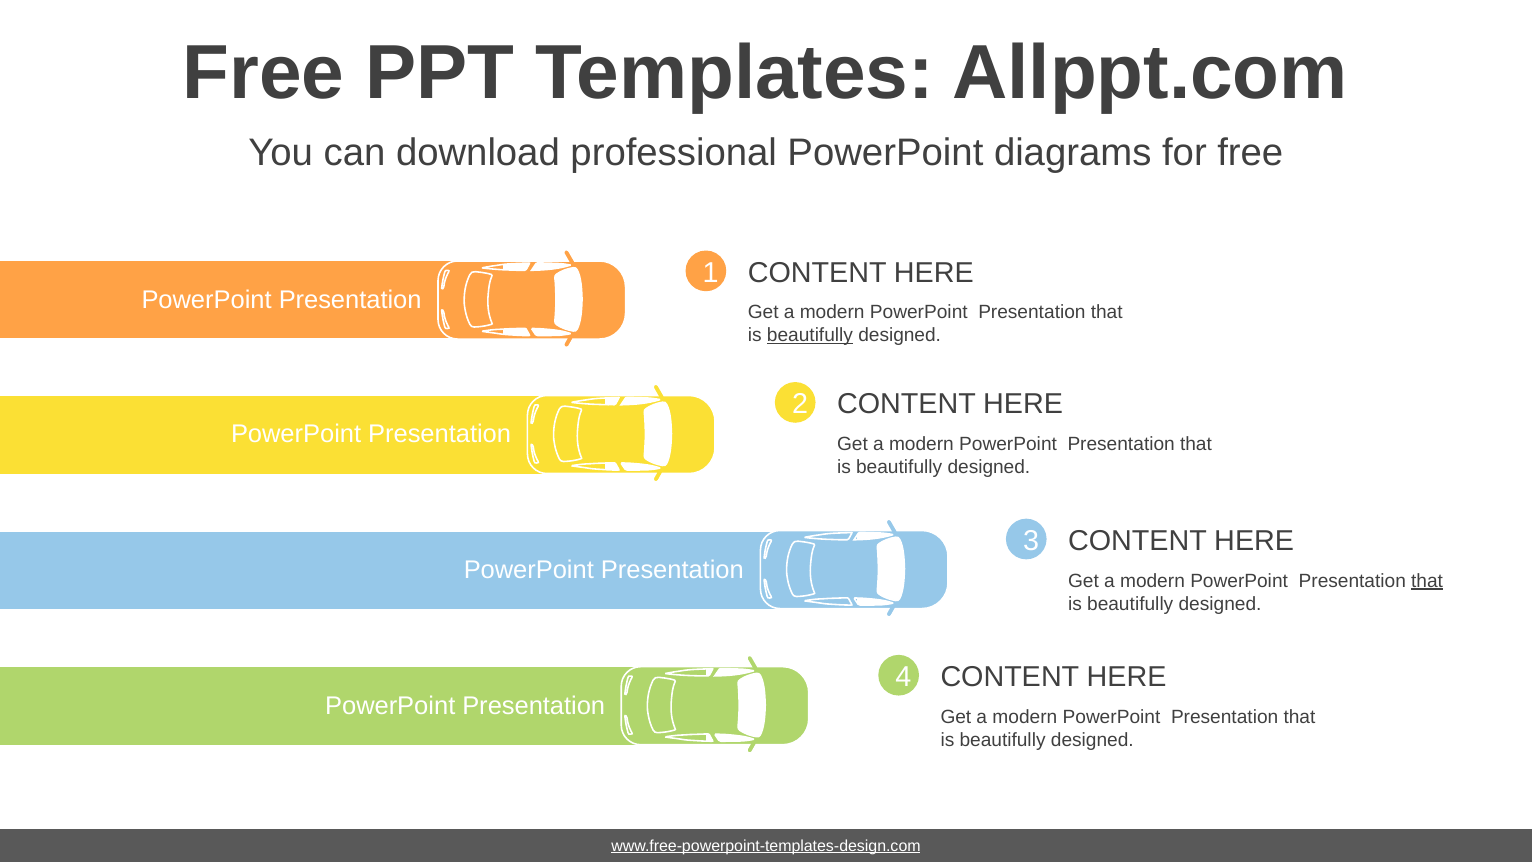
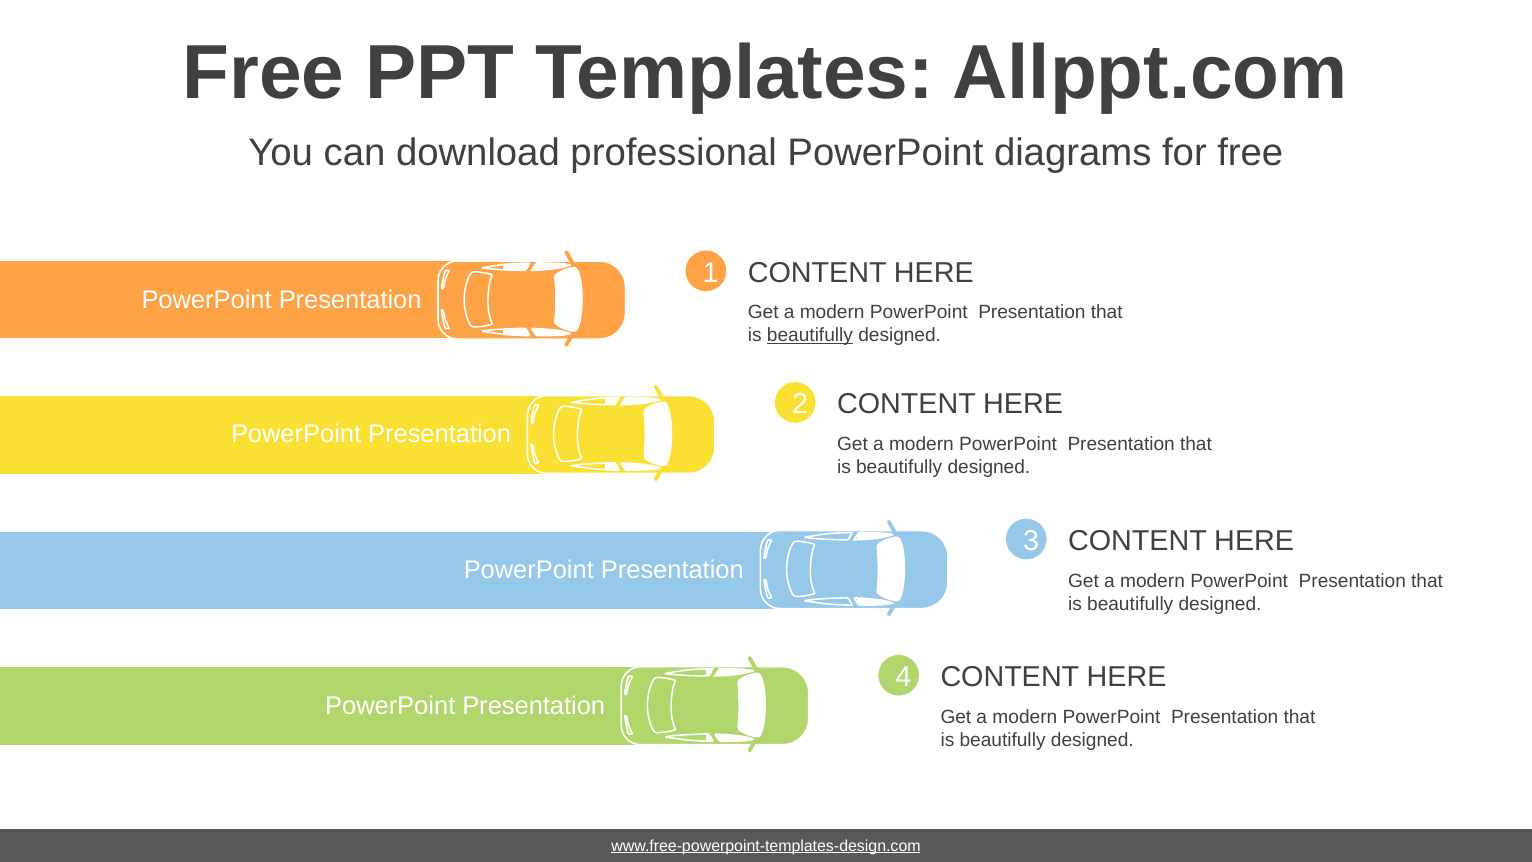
that underline: present -> none (1427, 581)
